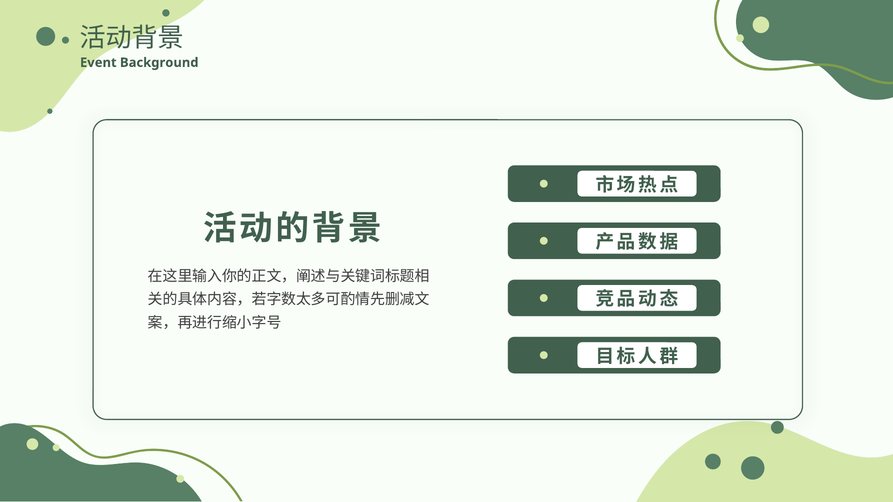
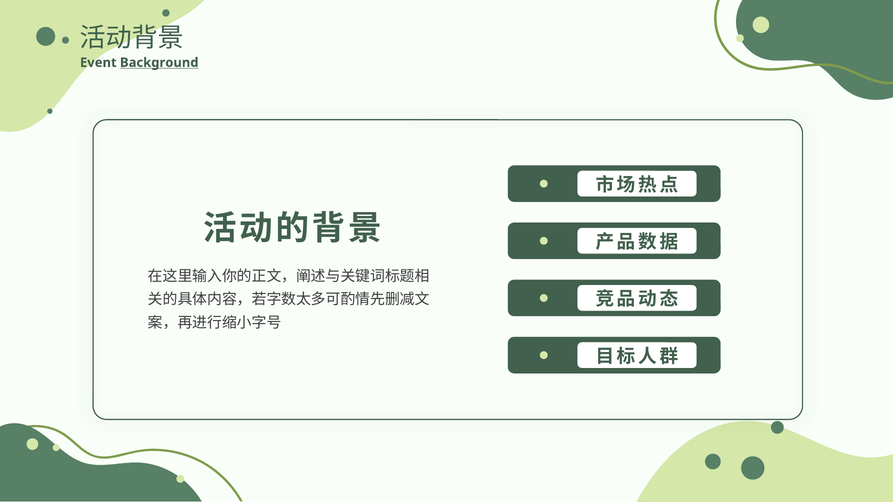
Background underline: none -> present (159, 63)
